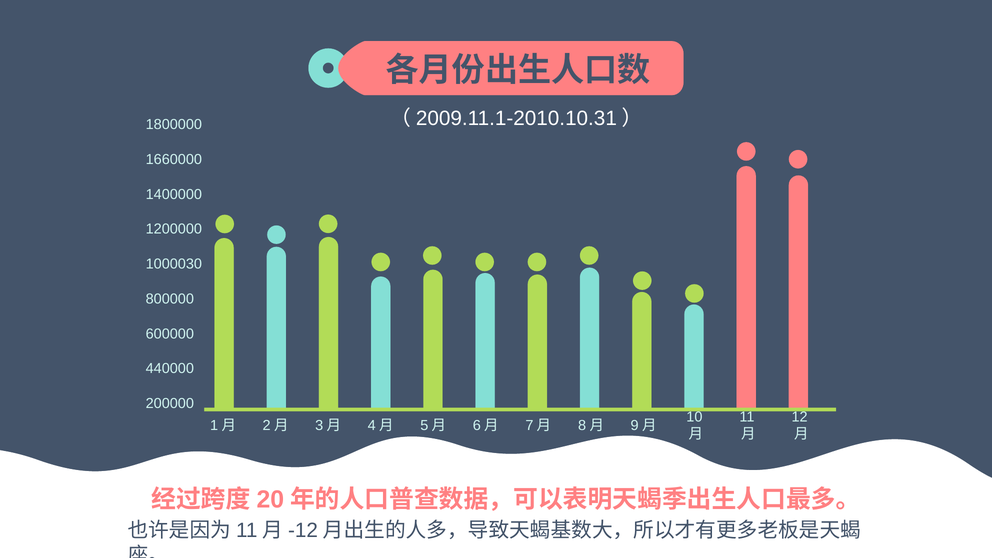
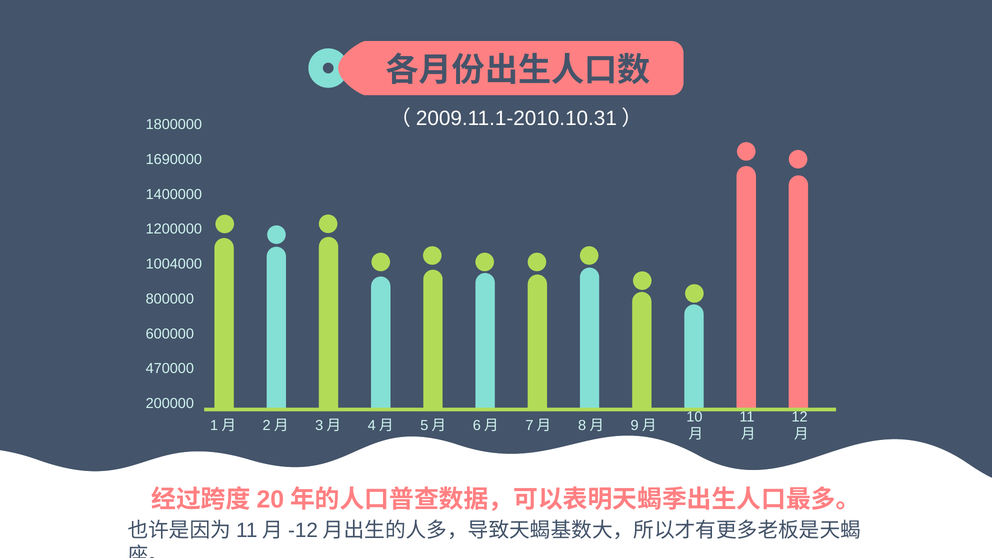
1660000: 1660000 -> 1690000 (174, 159)
1000030: 1000030 -> 1004000 (174, 264)
440000: 440000 -> 470000 (170, 369)
